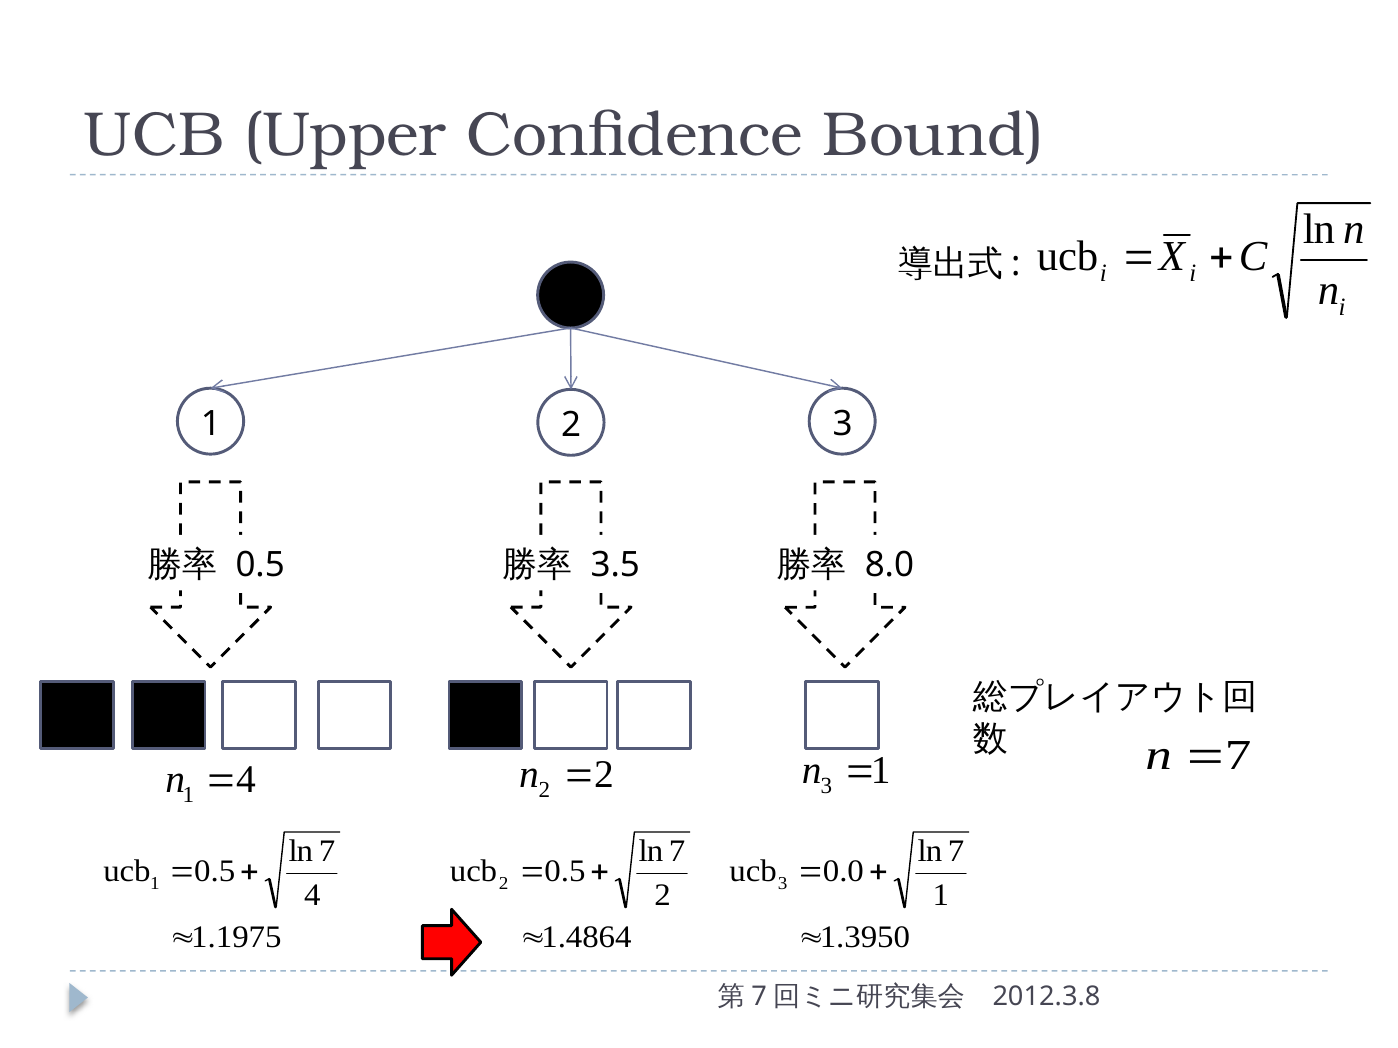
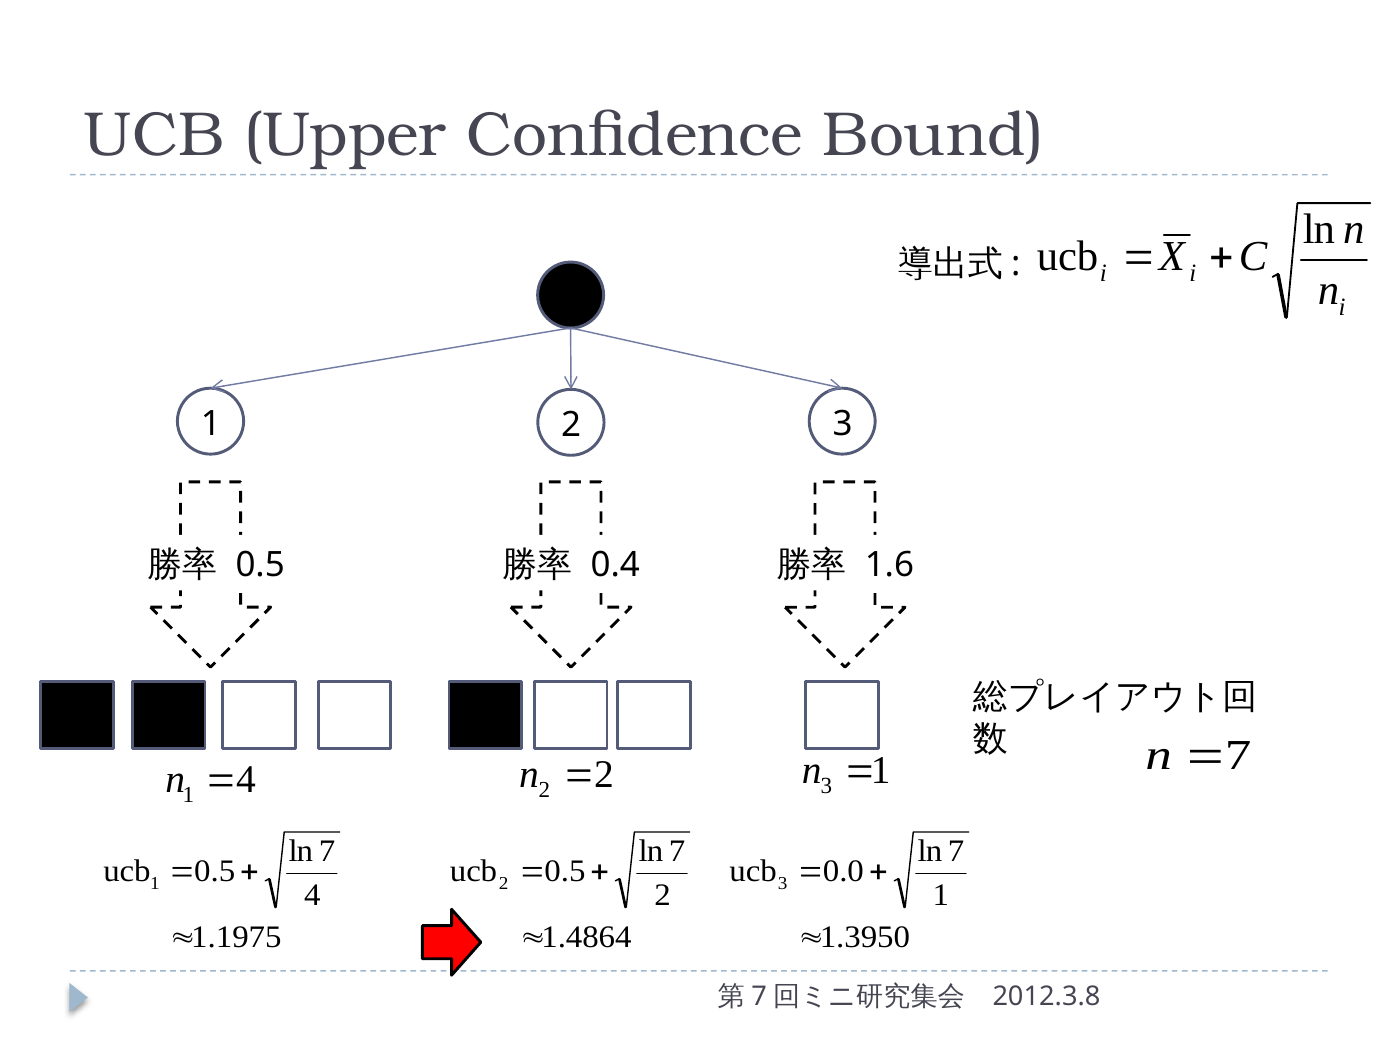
3.5: 3.5 -> 0.4 (615, 565)
8.0: 8.0 -> 1.6 (889, 565)
